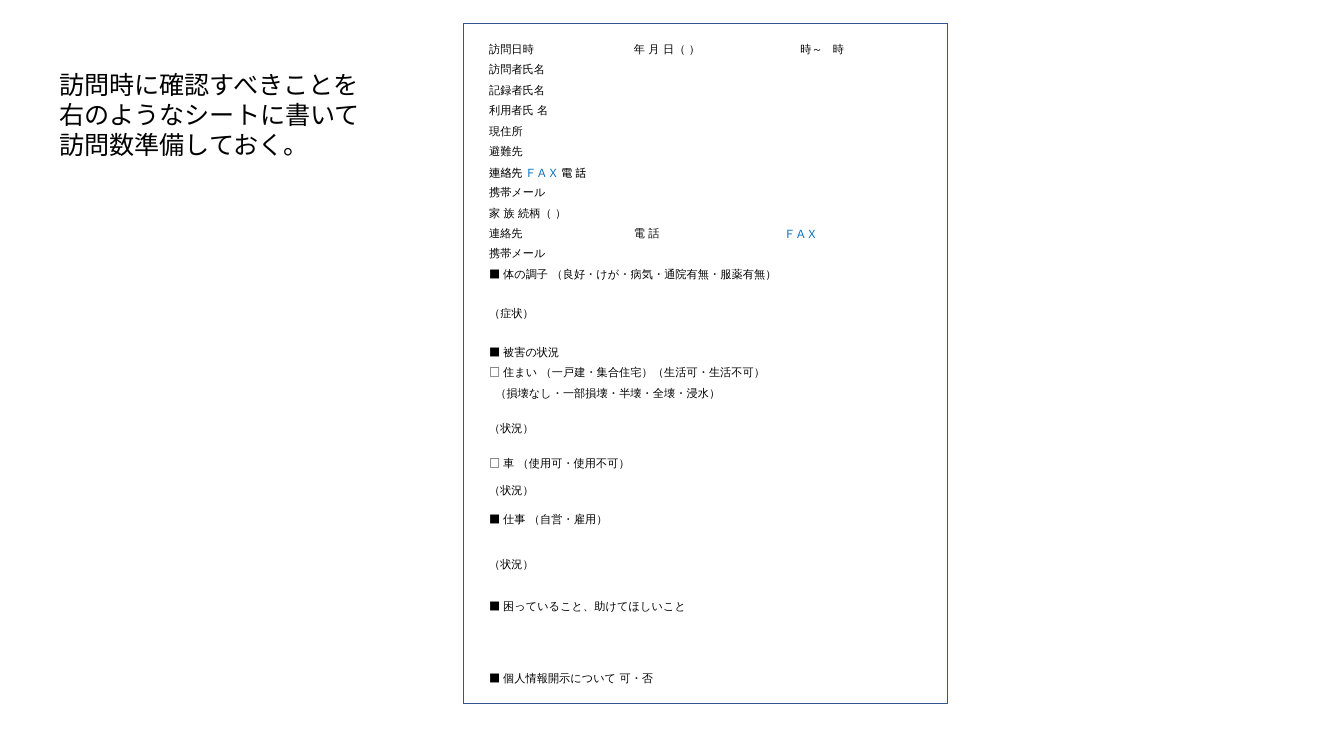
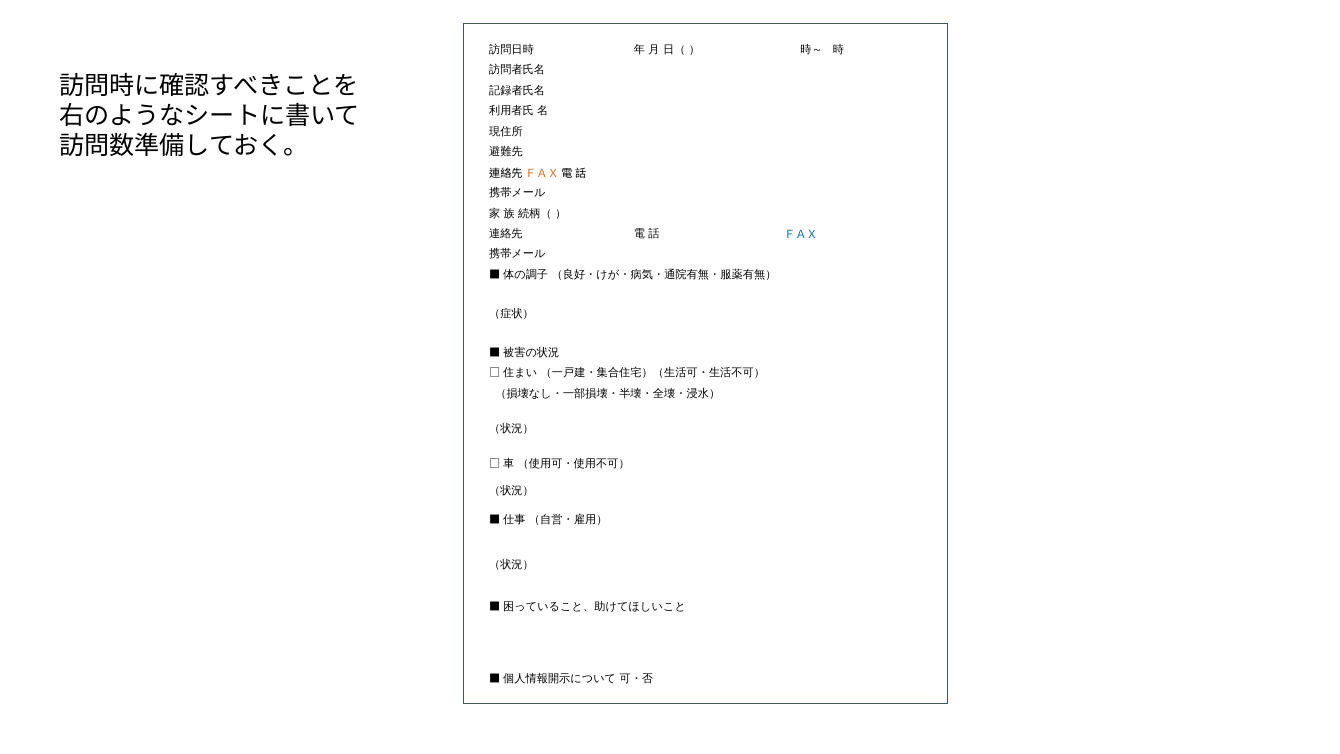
ＦＡＸ colour: blue -> orange (542, 174)
